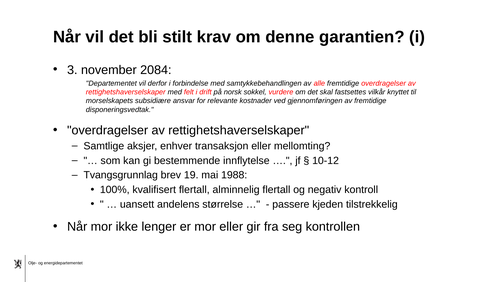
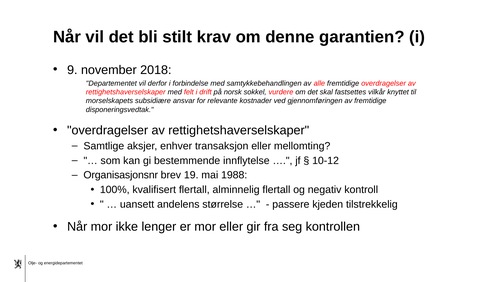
3: 3 -> 9 (72, 70)
2084: 2084 -> 2018 (156, 70)
Tvangsgrunnlag: Tvangsgrunnlag -> Organisasjonsnr (121, 175)
